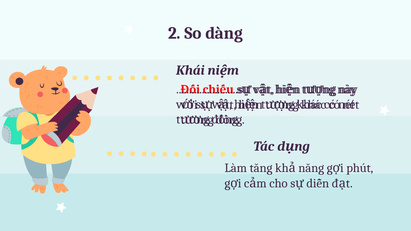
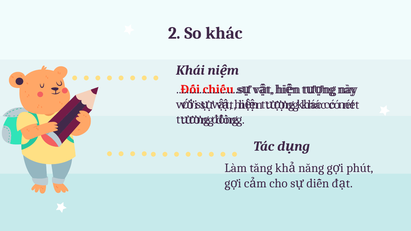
So dàng: dàng -> khác (224, 33)
